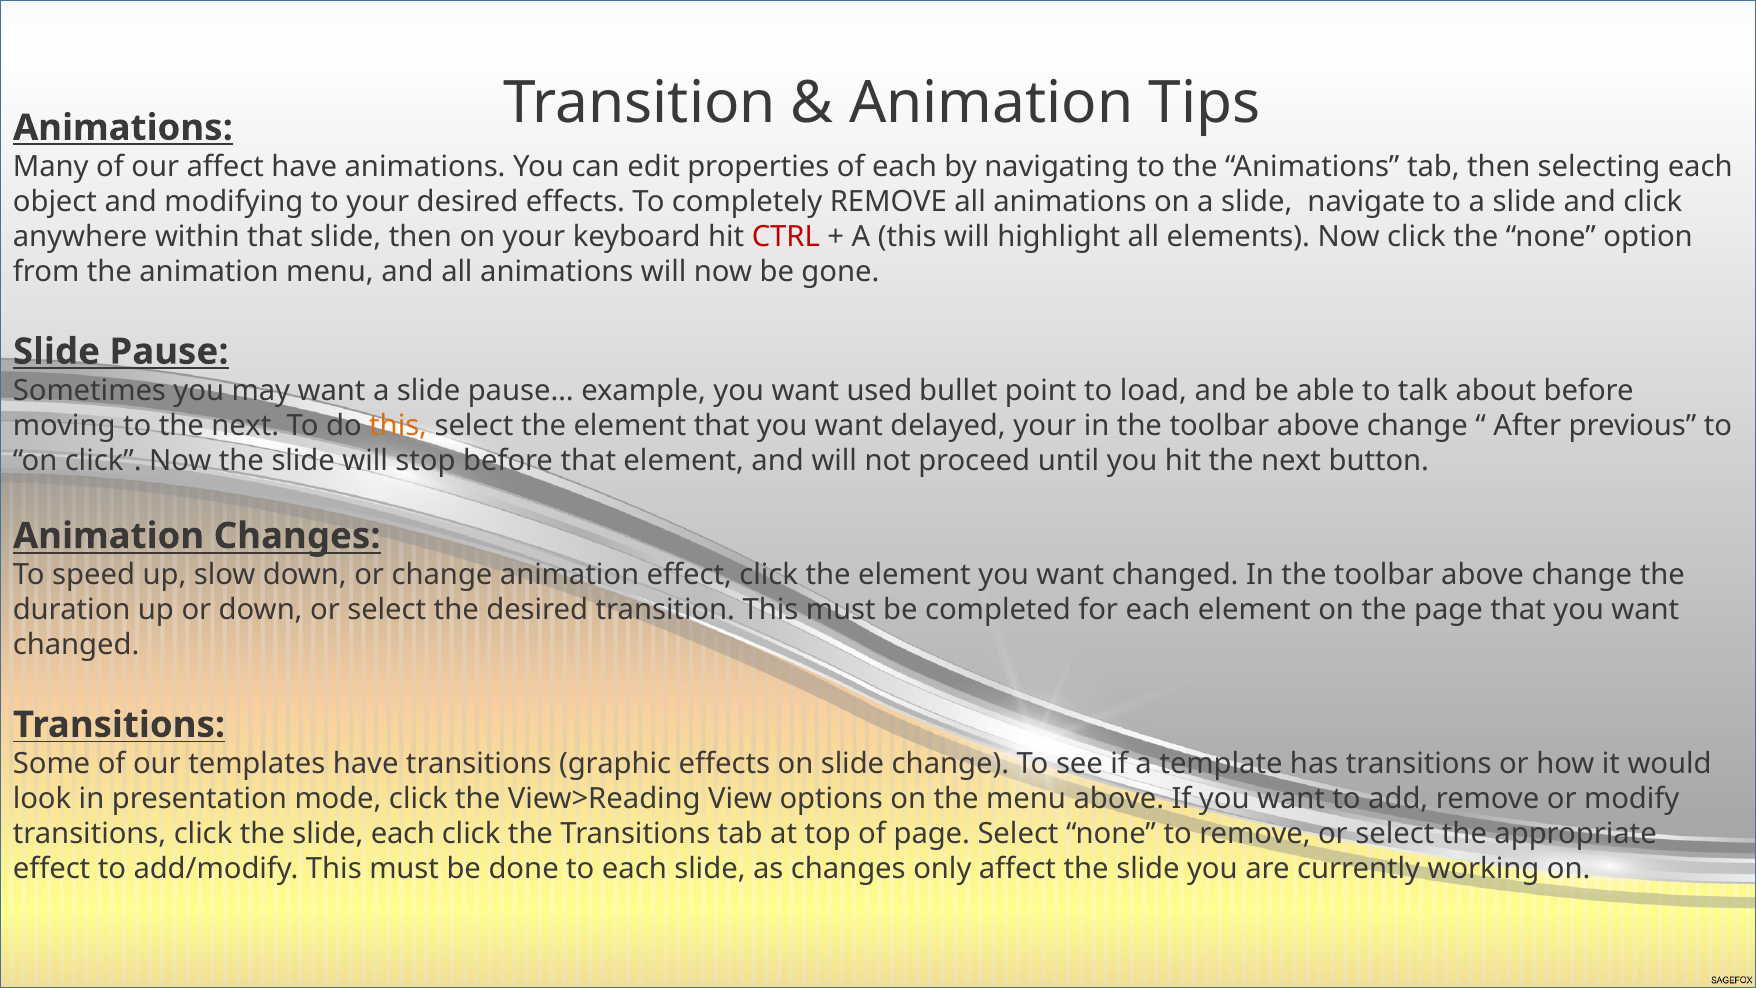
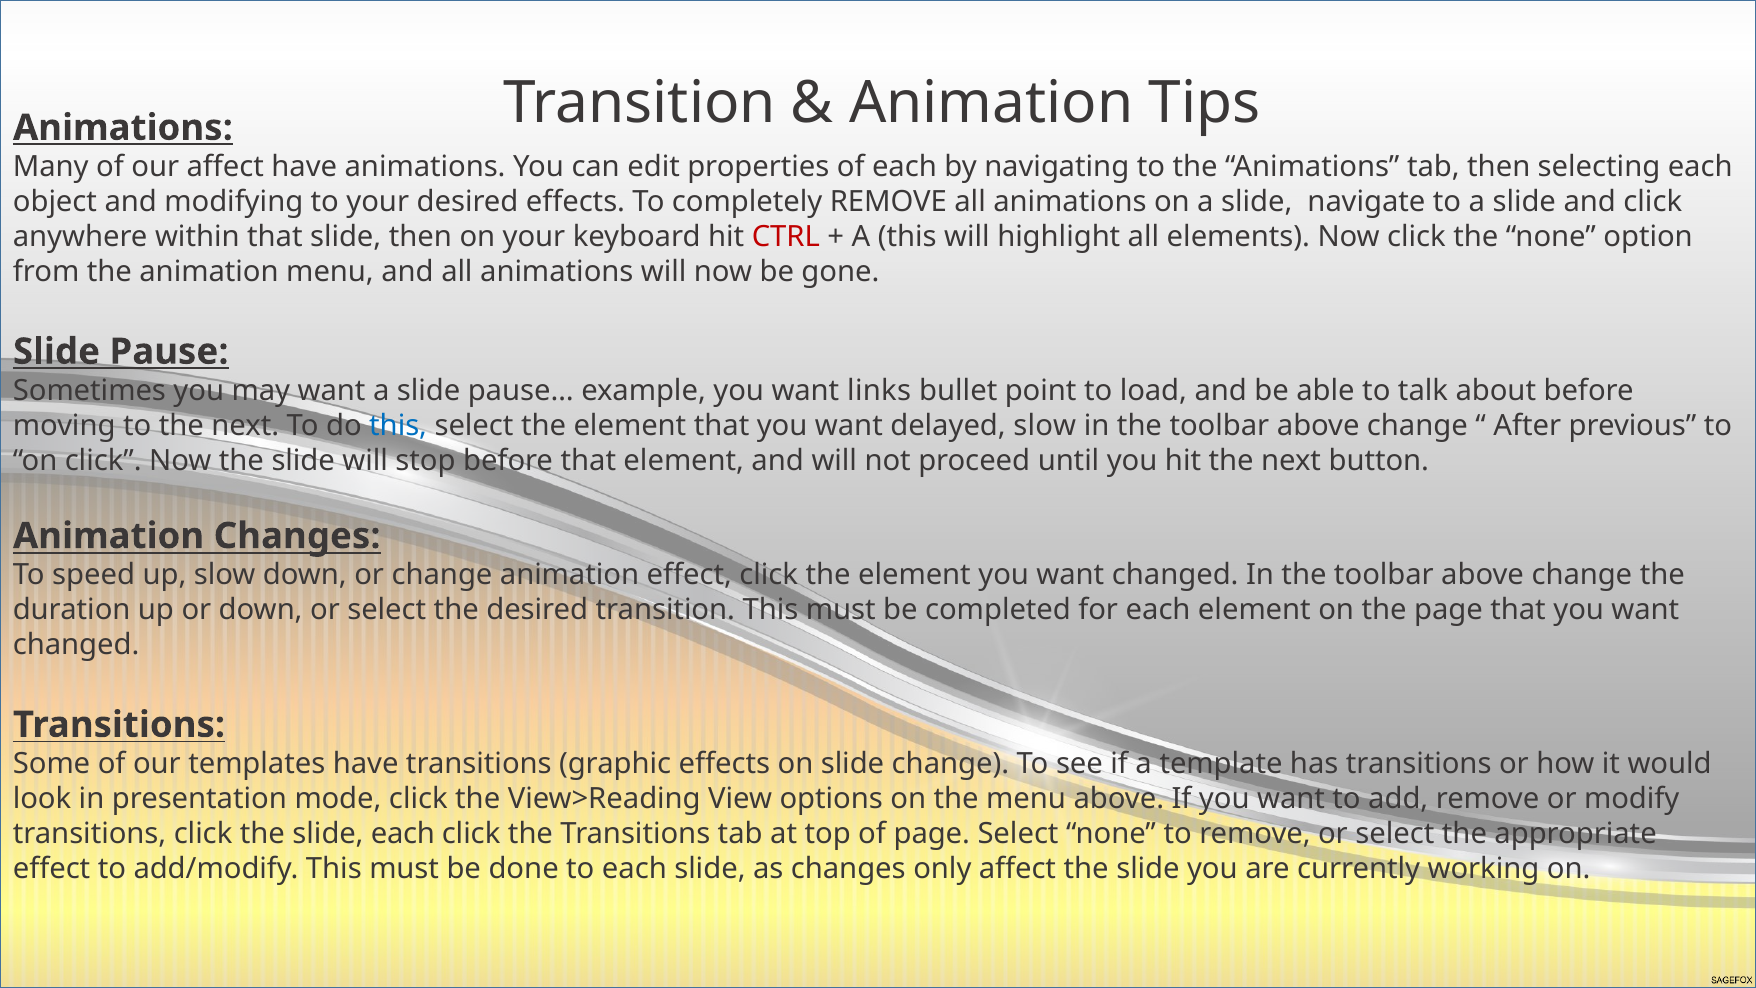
used: used -> links (879, 391)
this colour: orange -> blue (398, 426)
delayed your: your -> slow (1045, 426)
